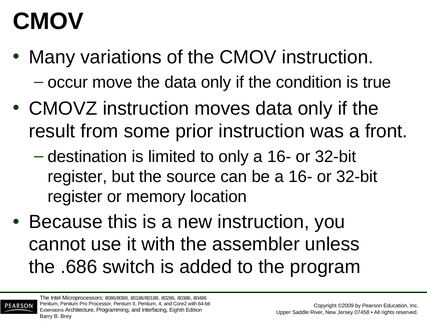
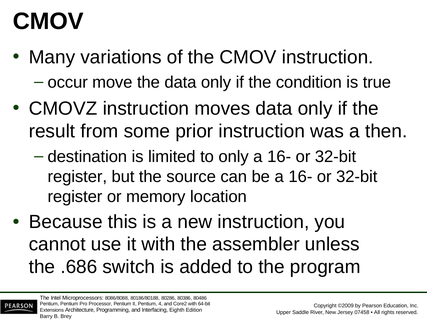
front: front -> then (386, 131)
